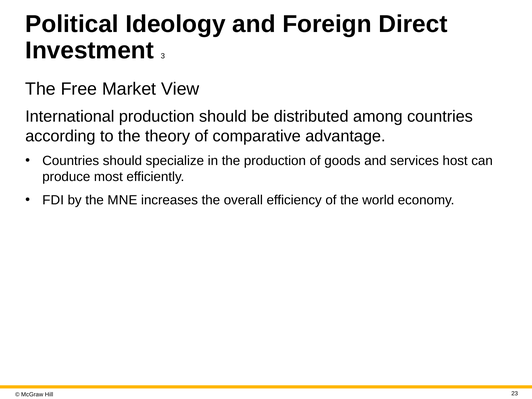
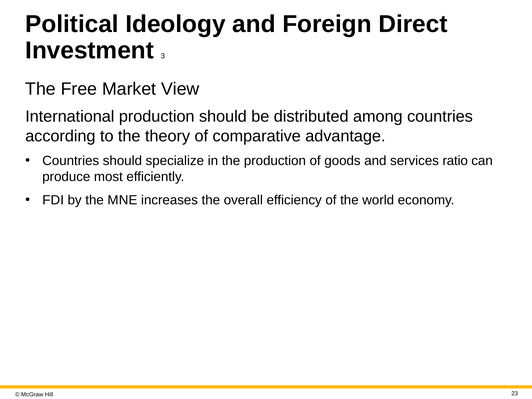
host: host -> ratio (455, 161)
